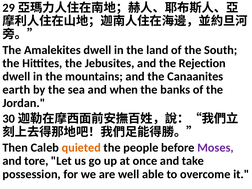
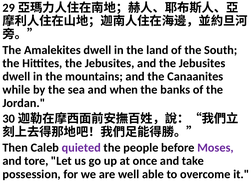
and the Rejection: Rejection -> Jebusites (202, 63)
earth: earth -> while (16, 90)
quieted colour: orange -> purple (81, 148)
